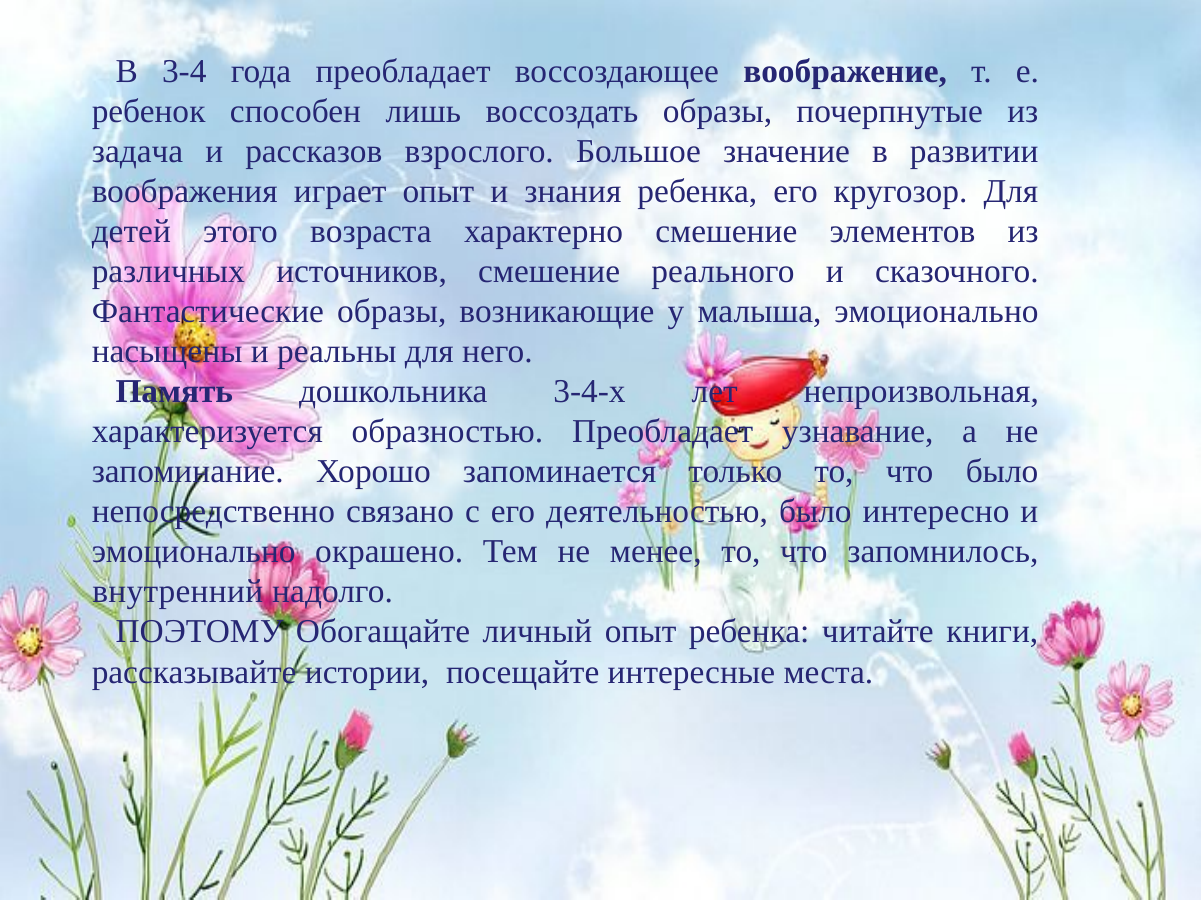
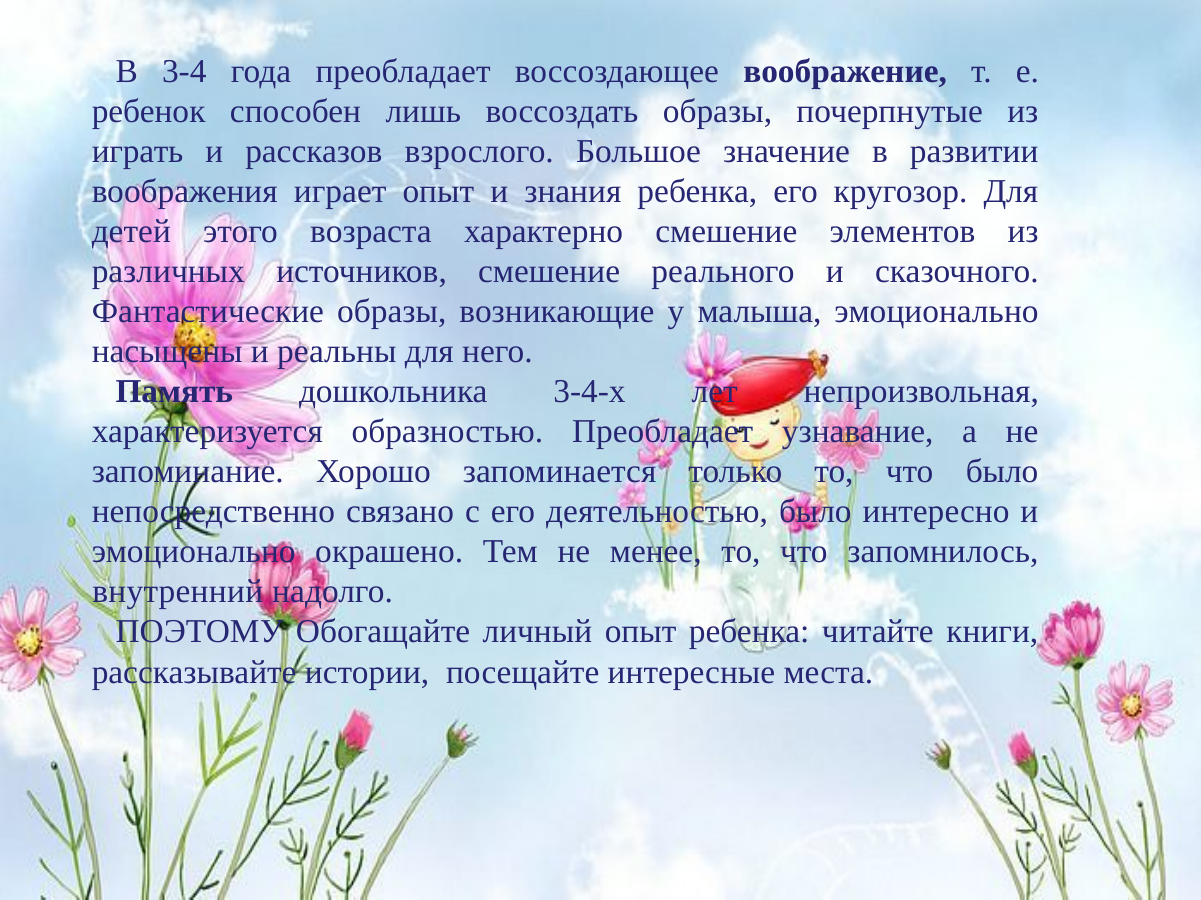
задача: задача -> играть (138, 152)
